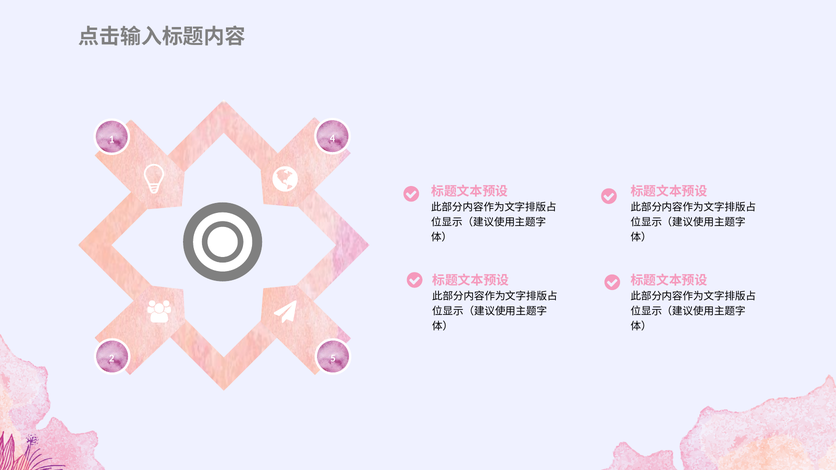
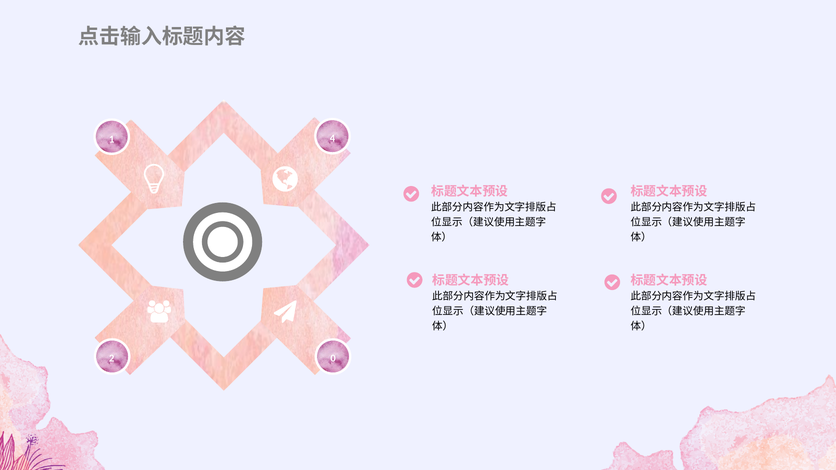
5: 5 -> 0 (333, 359)
